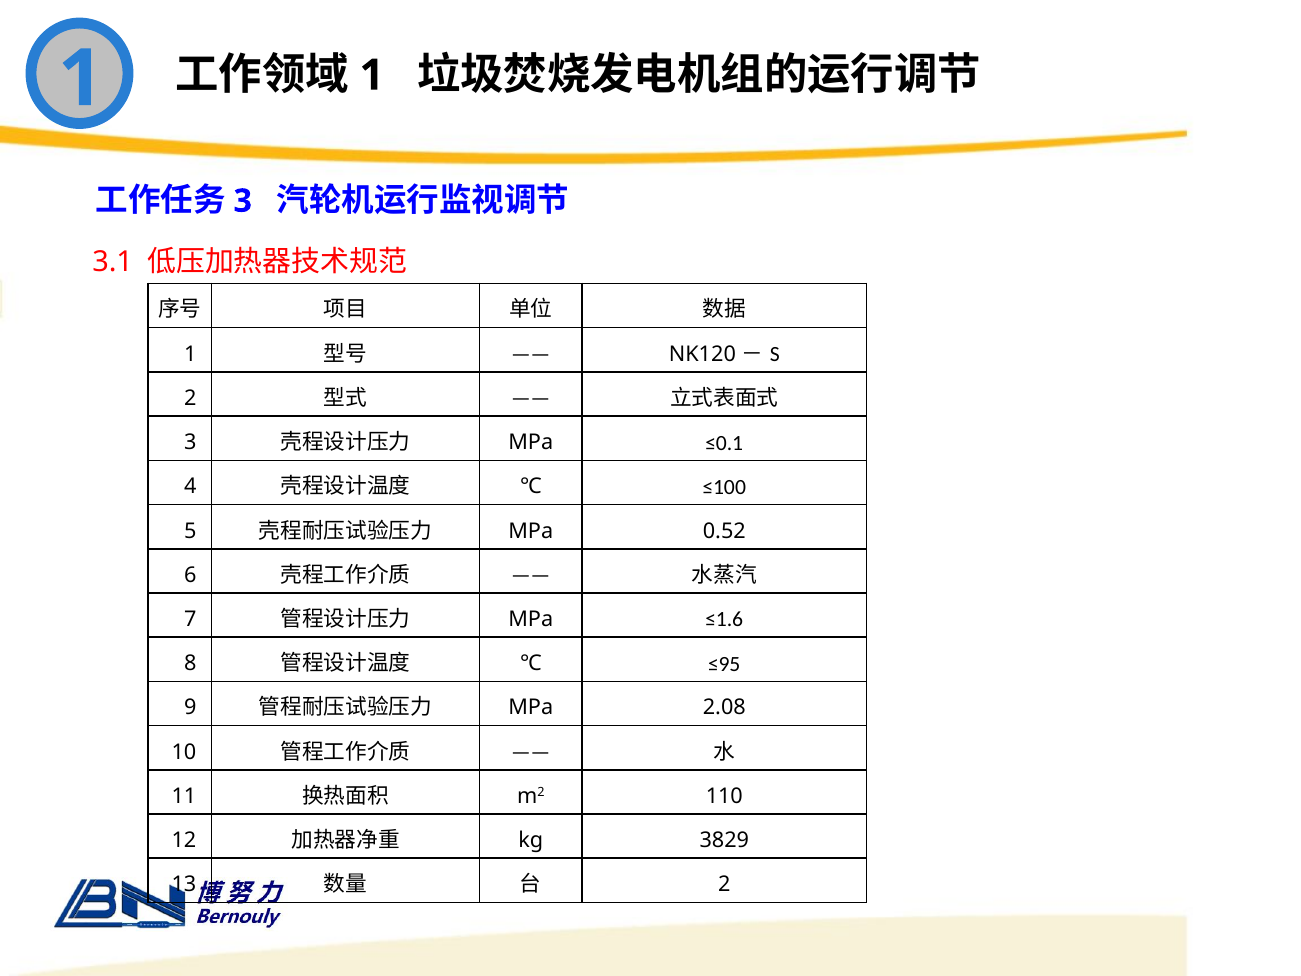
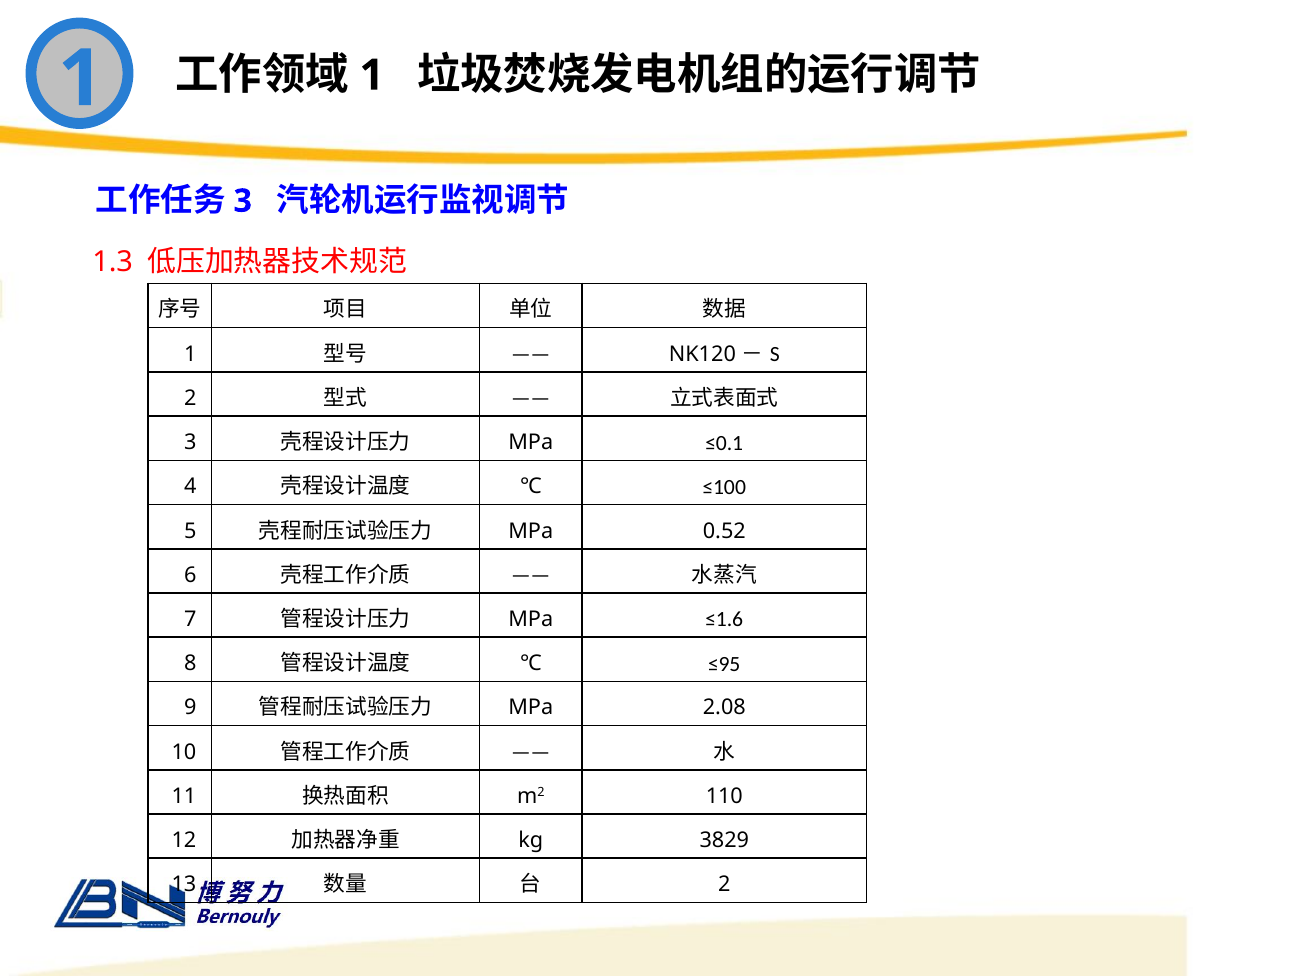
3.1: 3.1 -> 1.3 (113, 262)
